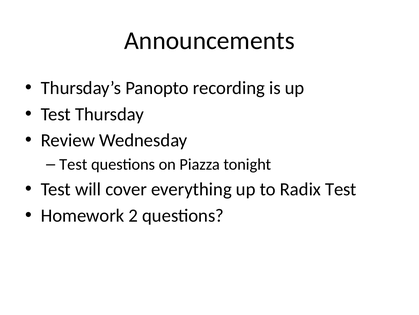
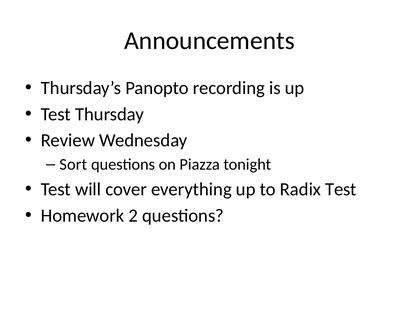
Test: Test -> Sort (73, 164)
